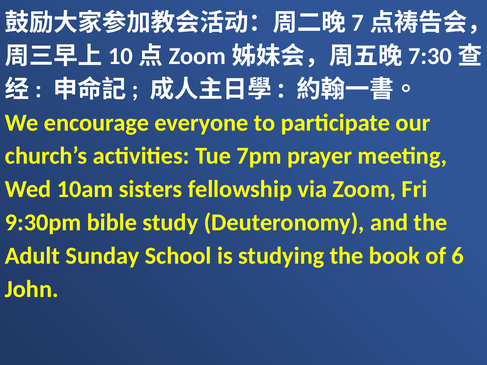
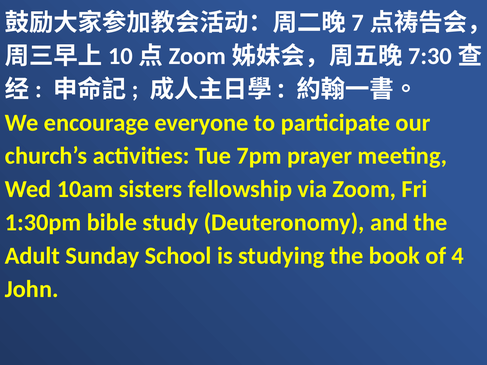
9:30pm: 9:30pm -> 1:30pm (43, 223)
6: 6 -> 4 (458, 256)
